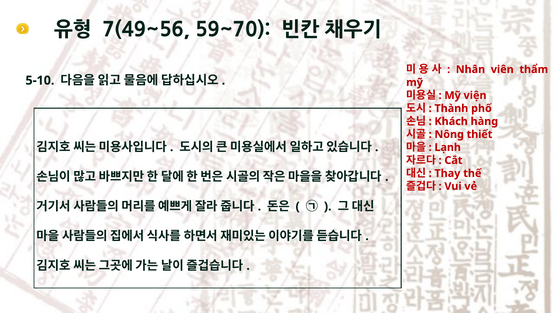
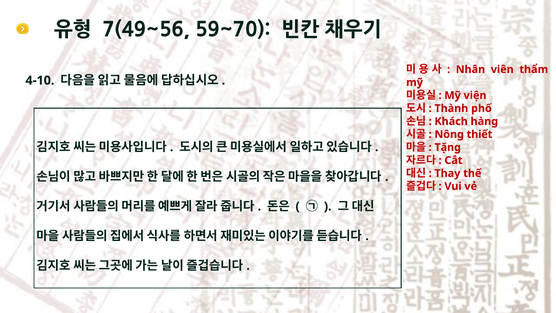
5-10: 5-10 -> 4-10 (40, 80)
Lạnh: Lạnh -> Tặng (448, 147)
